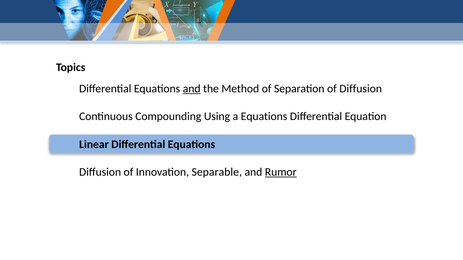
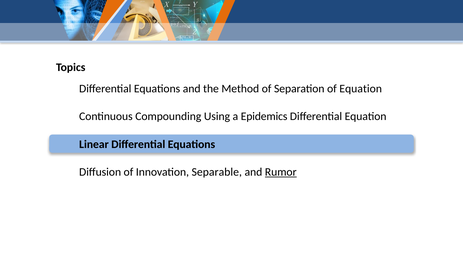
and underline: present -> none (192, 89)
of Diffusion: Diffusion -> Equation (361, 89)
a Equations: Equations -> Epidemics (264, 117)
